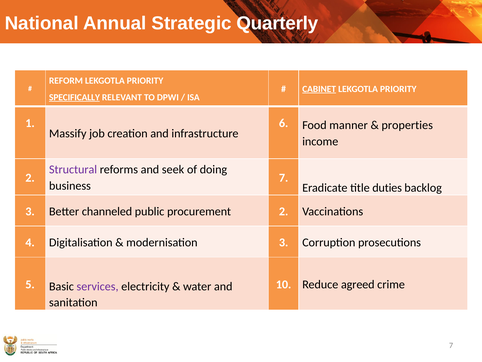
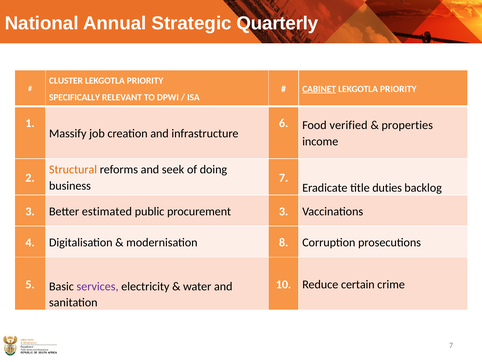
REFORM: REFORM -> CLUSTER (66, 81)
SPECIFICALLY underline: present -> none (74, 97)
manner: manner -> verified (349, 125)
Structural colour: purple -> orange (73, 169)
channeled: channeled -> estimated (107, 211)
procurement 2: 2 -> 3 (284, 211)
modernisation 3: 3 -> 8 (284, 242)
agreed: agreed -> certain (358, 284)
